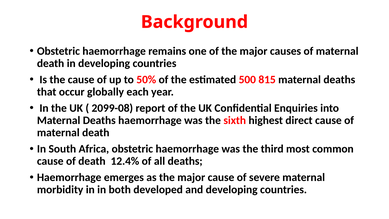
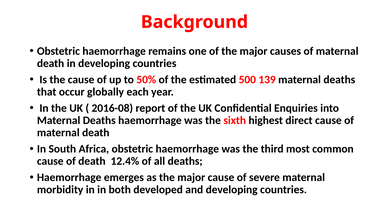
815: 815 -> 139 (267, 80)
2099-08: 2099-08 -> 2016-08 (112, 108)
